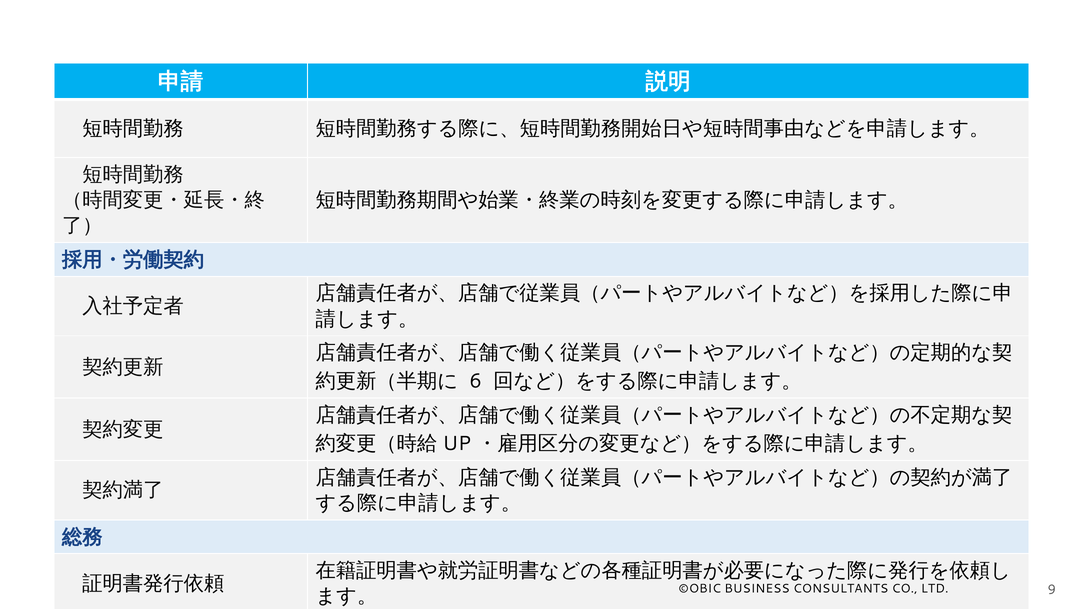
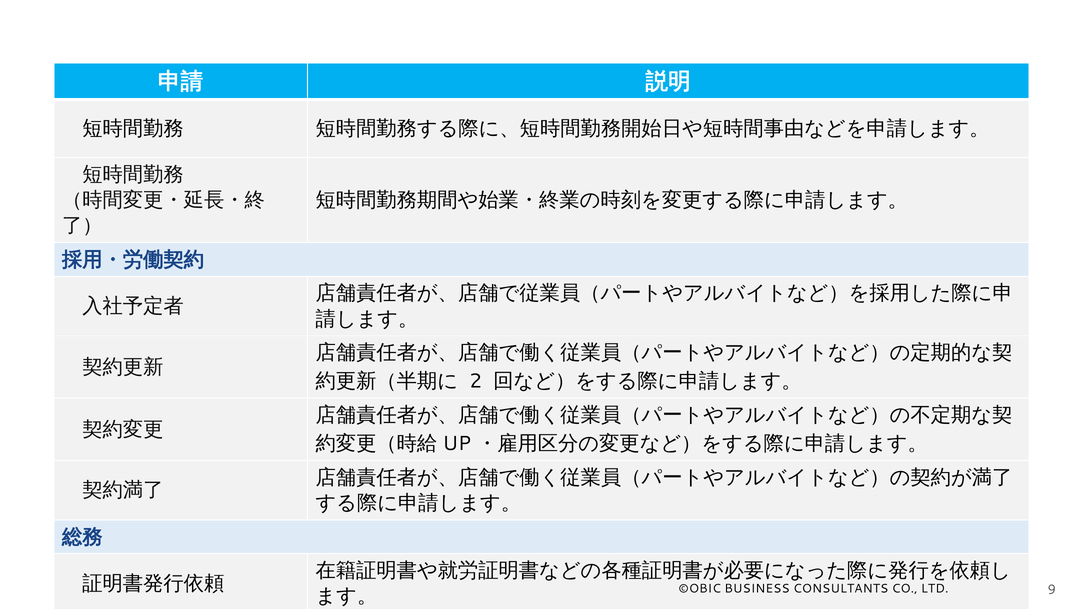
6: 6 -> 2 (476, 381)
